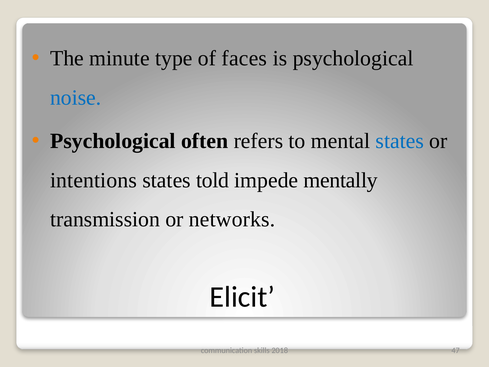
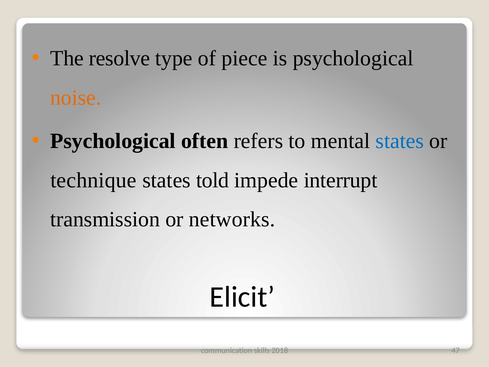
minute: minute -> resolve (120, 58)
faces: faces -> piece (244, 58)
noise colour: blue -> orange (76, 98)
intentions: intentions -> technique (93, 180)
mentally: mentally -> interrupt (341, 180)
